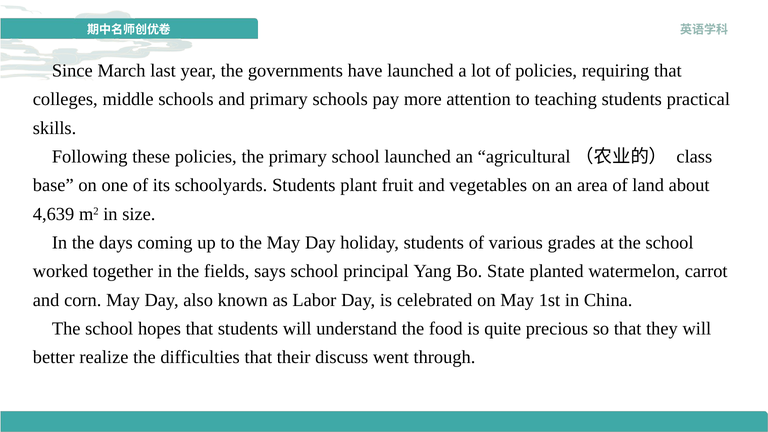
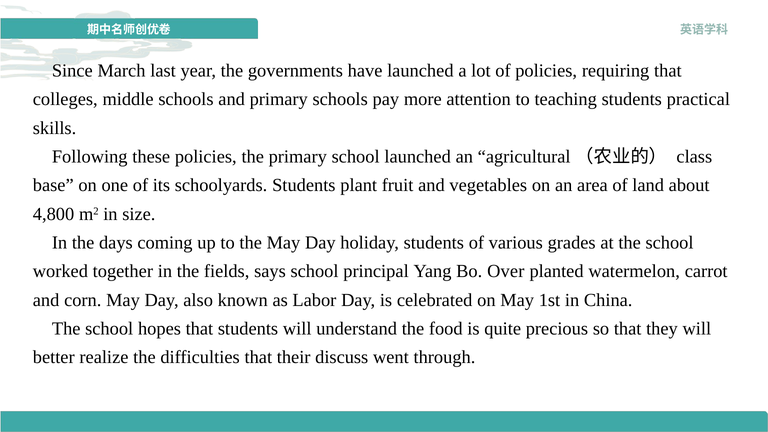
4,639: 4,639 -> 4,800 (54, 214)
State: State -> Over (506, 271)
